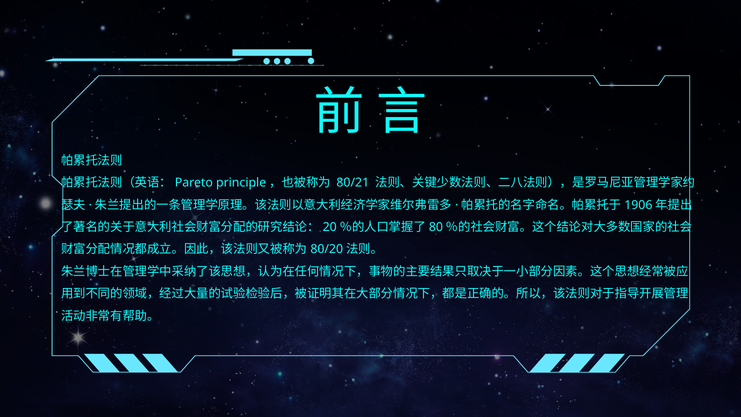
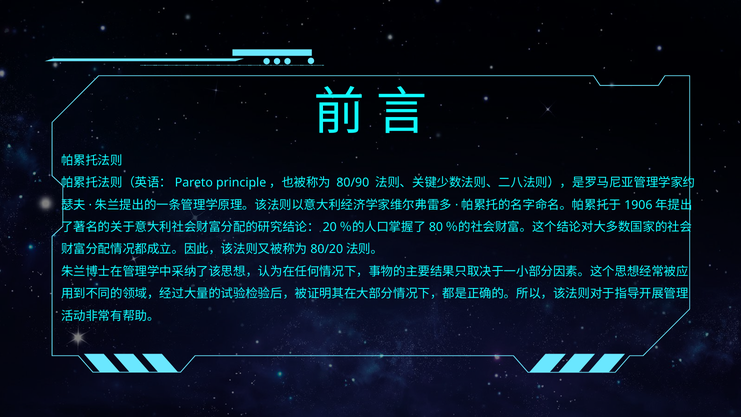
80/21: 80/21 -> 80/90 (353, 183)
